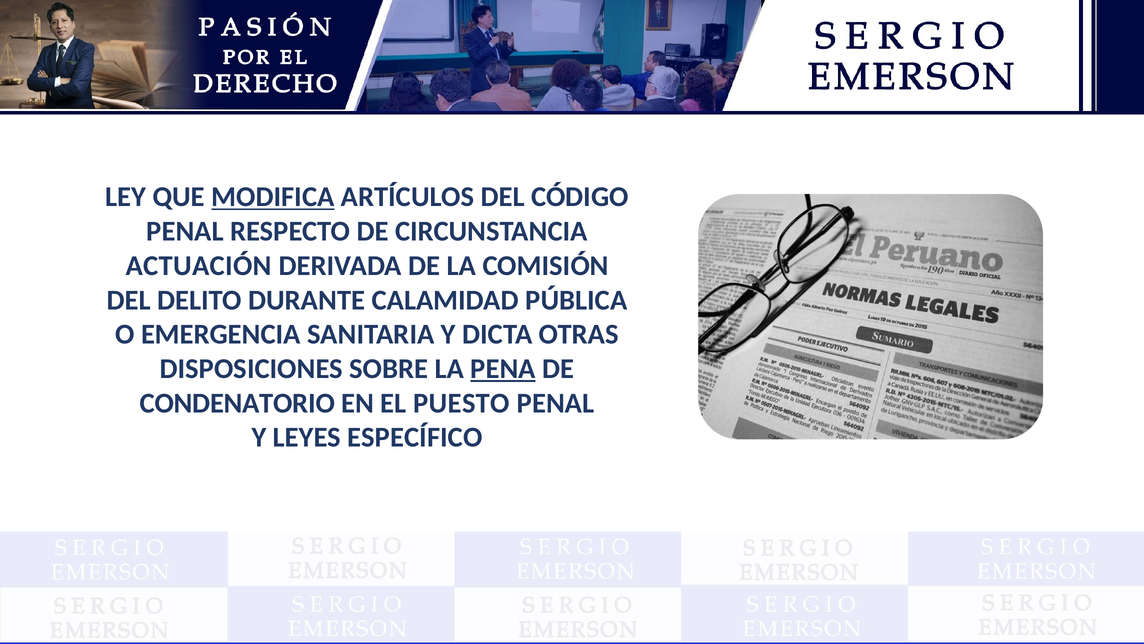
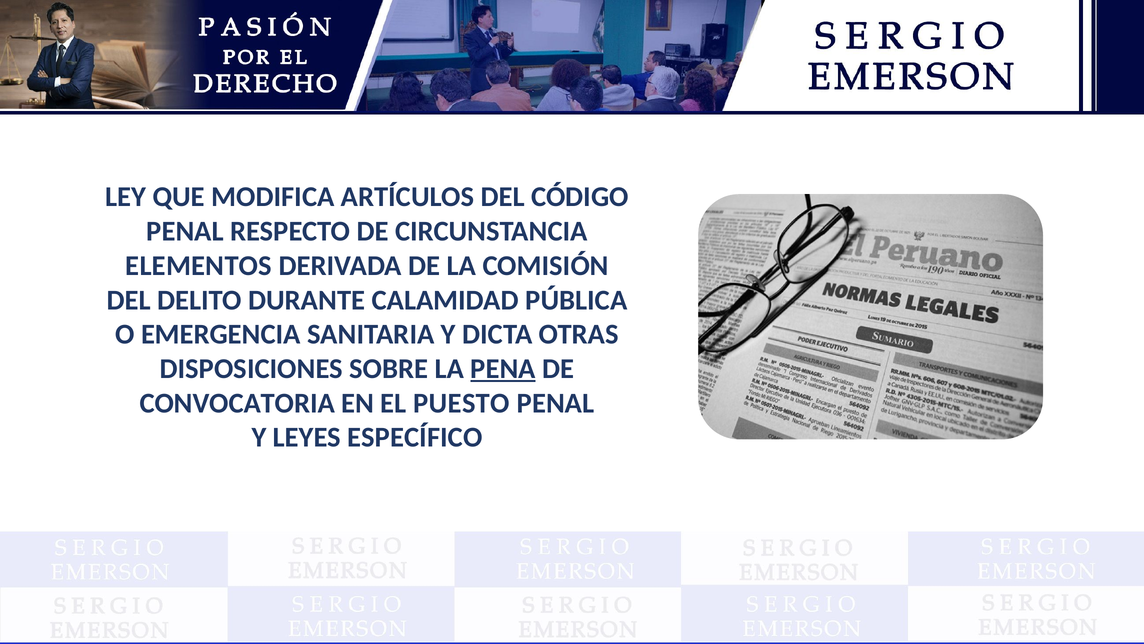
MODIFICA underline: present -> none (273, 197)
ACTUACIÓN: ACTUACIÓN -> ELEMENTOS (199, 266)
CONDENATORIO: CONDENATORIO -> CONVOCATORIA (237, 403)
